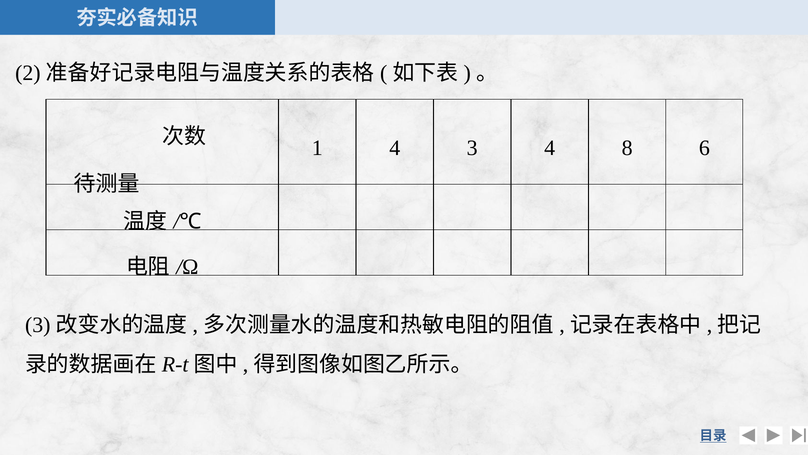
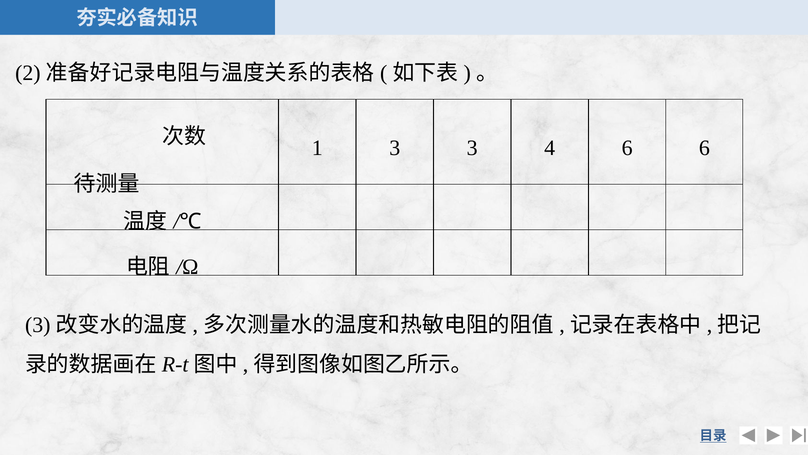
1 4: 4 -> 3 (395, 148)
4 8: 8 -> 6 (627, 148)
